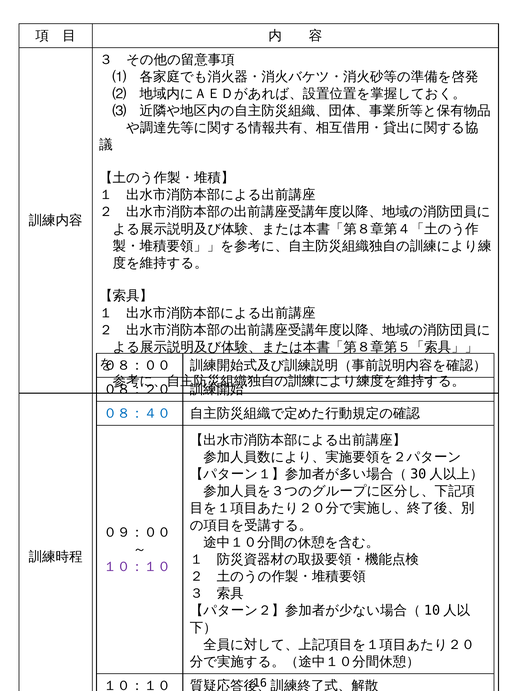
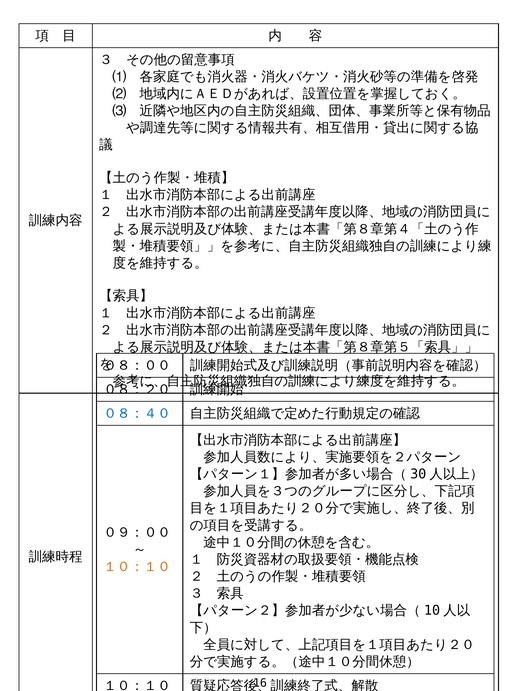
１０：１０ colour: purple -> orange (137, 566)
